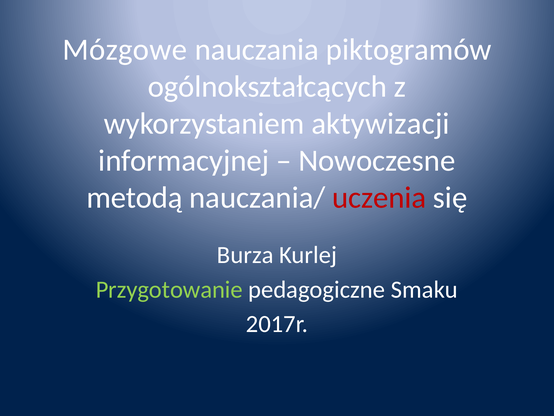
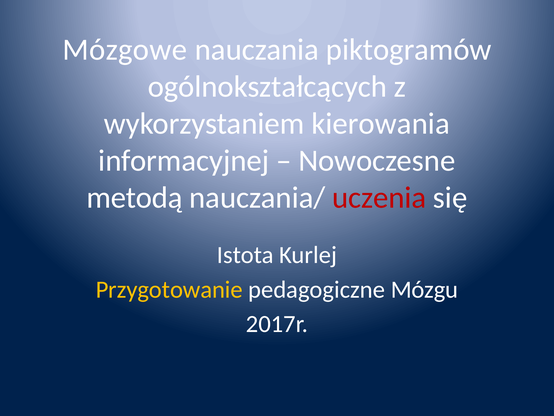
aktywizacji: aktywizacji -> kierowania (381, 123)
Burza: Burza -> Istota (245, 255)
Przygotowanie colour: light green -> yellow (169, 289)
Smaku: Smaku -> Mózgu (424, 289)
